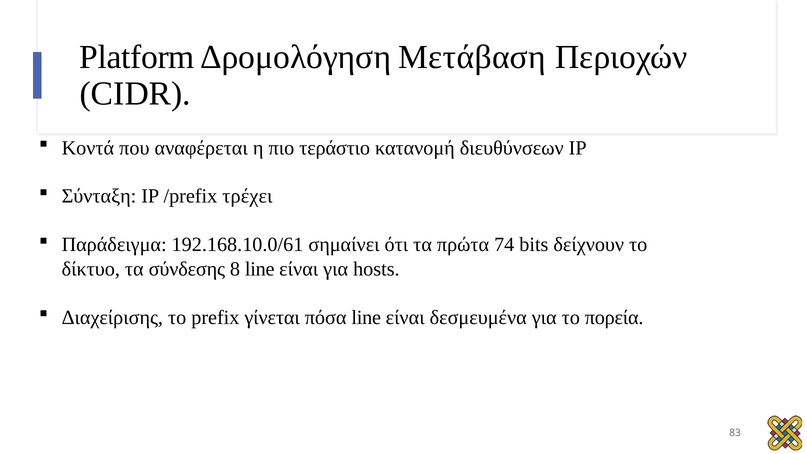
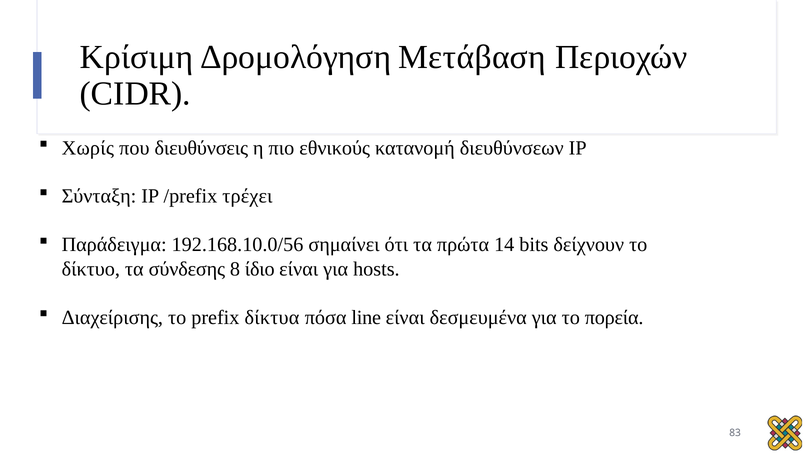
Platform: Platform -> Κρίσιμη (137, 57)
Κοντά: Κοντά -> Χωρίς (88, 148)
αναφέρεται: αναφέρεται -> διευθύνσεις (201, 148)
τεράστιο: τεράστιο -> εθνικούς (335, 148)
192.168.10.0/61: 192.168.10.0/61 -> 192.168.10.0/56 (237, 245)
74: 74 -> 14 (504, 245)
8 line: line -> ίδιο (260, 269)
γίνεται: γίνεται -> δίκτυα (272, 317)
